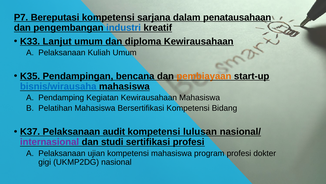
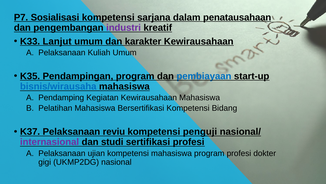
Bereputasi: Bereputasi -> Sosialisasi (55, 17)
industri colour: blue -> purple (124, 28)
diploma: diploma -> karakter (143, 41)
Pendampingan bencana: bencana -> program (135, 76)
pembiayaan colour: orange -> blue (204, 76)
audit: audit -> reviu (114, 131)
lulusan: lulusan -> penguji (200, 131)
